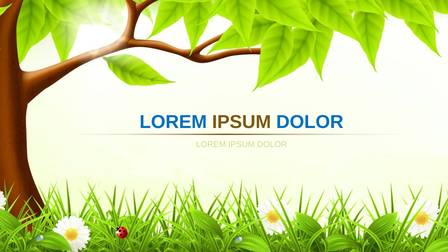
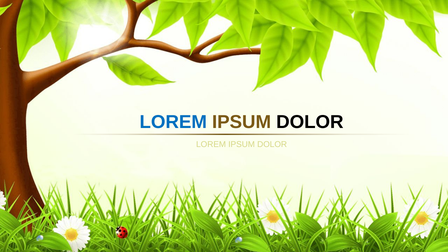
DOLOR colour: blue -> black (310, 122)
